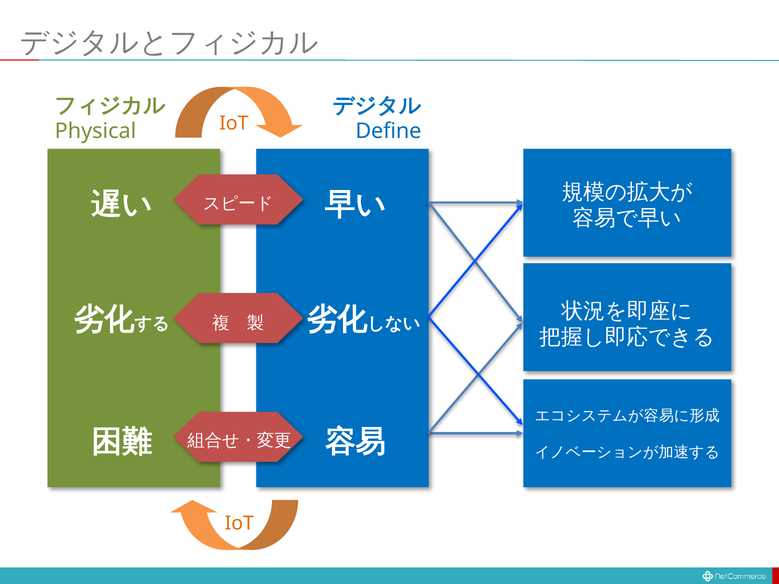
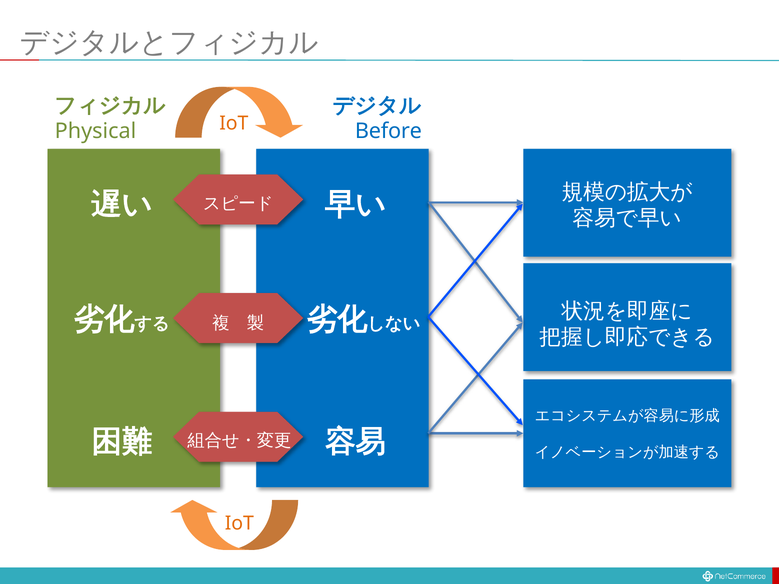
Define: Define -> Before (388, 131)
